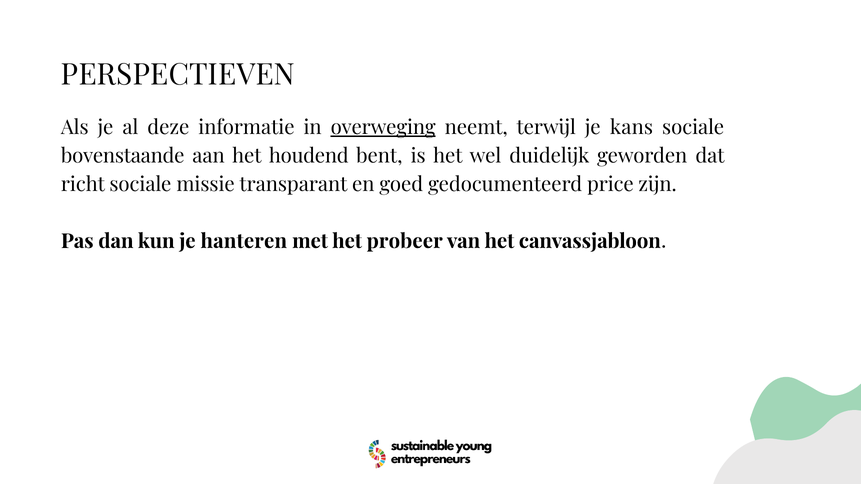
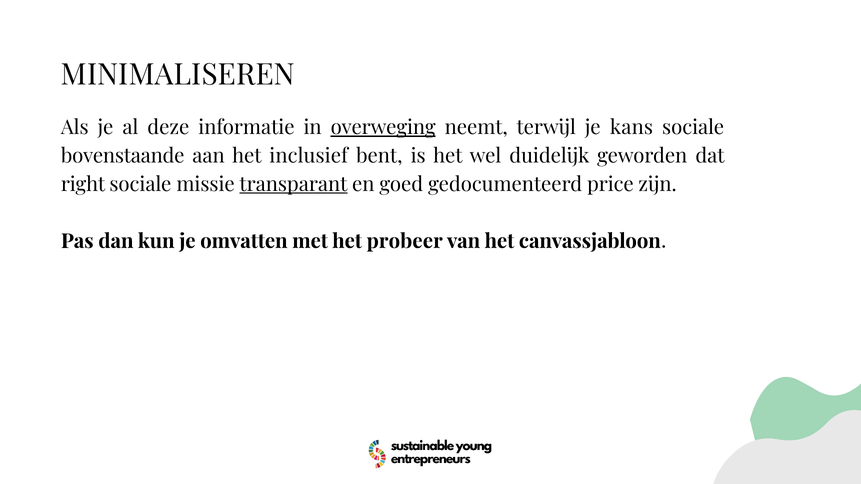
PERSPECTIEVEN: PERSPECTIEVEN -> MINIMALISEREN (178, 75)
houdend: houdend -> inclusief (309, 156)
richt: richt -> right (83, 184)
transparant underline: none -> present (293, 184)
hanteren: hanteren -> omvatten (244, 241)
